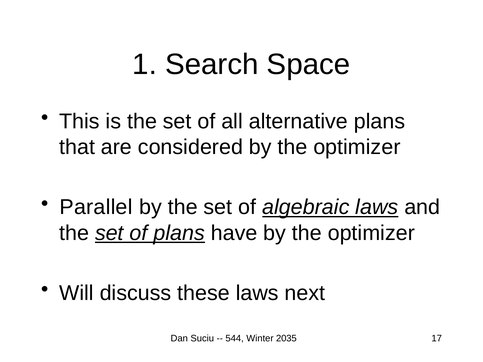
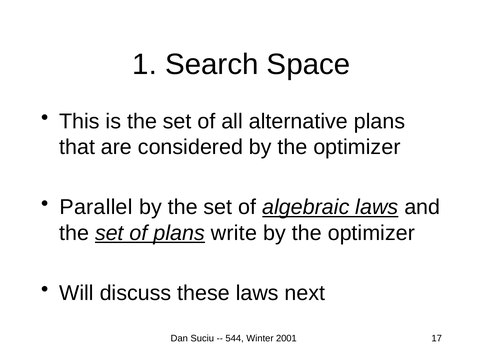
have: have -> write (234, 233)
2035: 2035 -> 2001 (286, 339)
